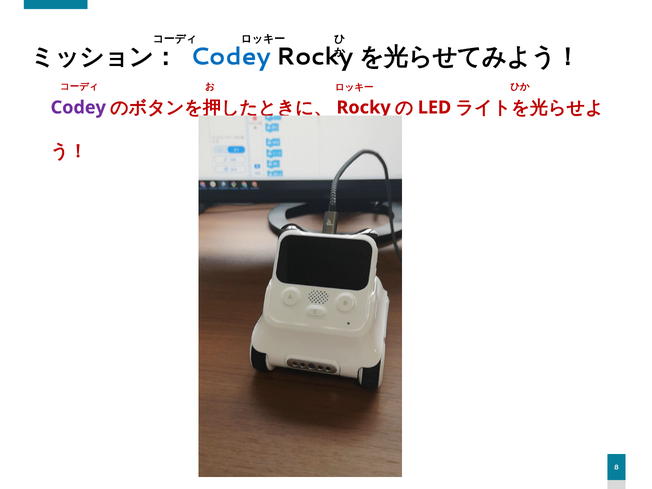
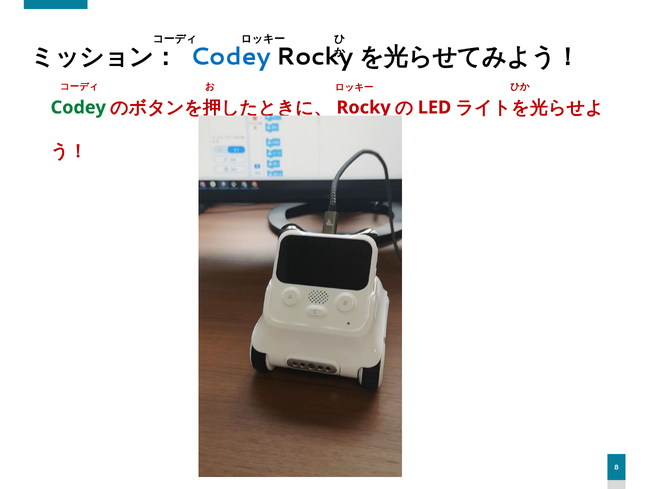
Codey colour: purple -> green (78, 108)
